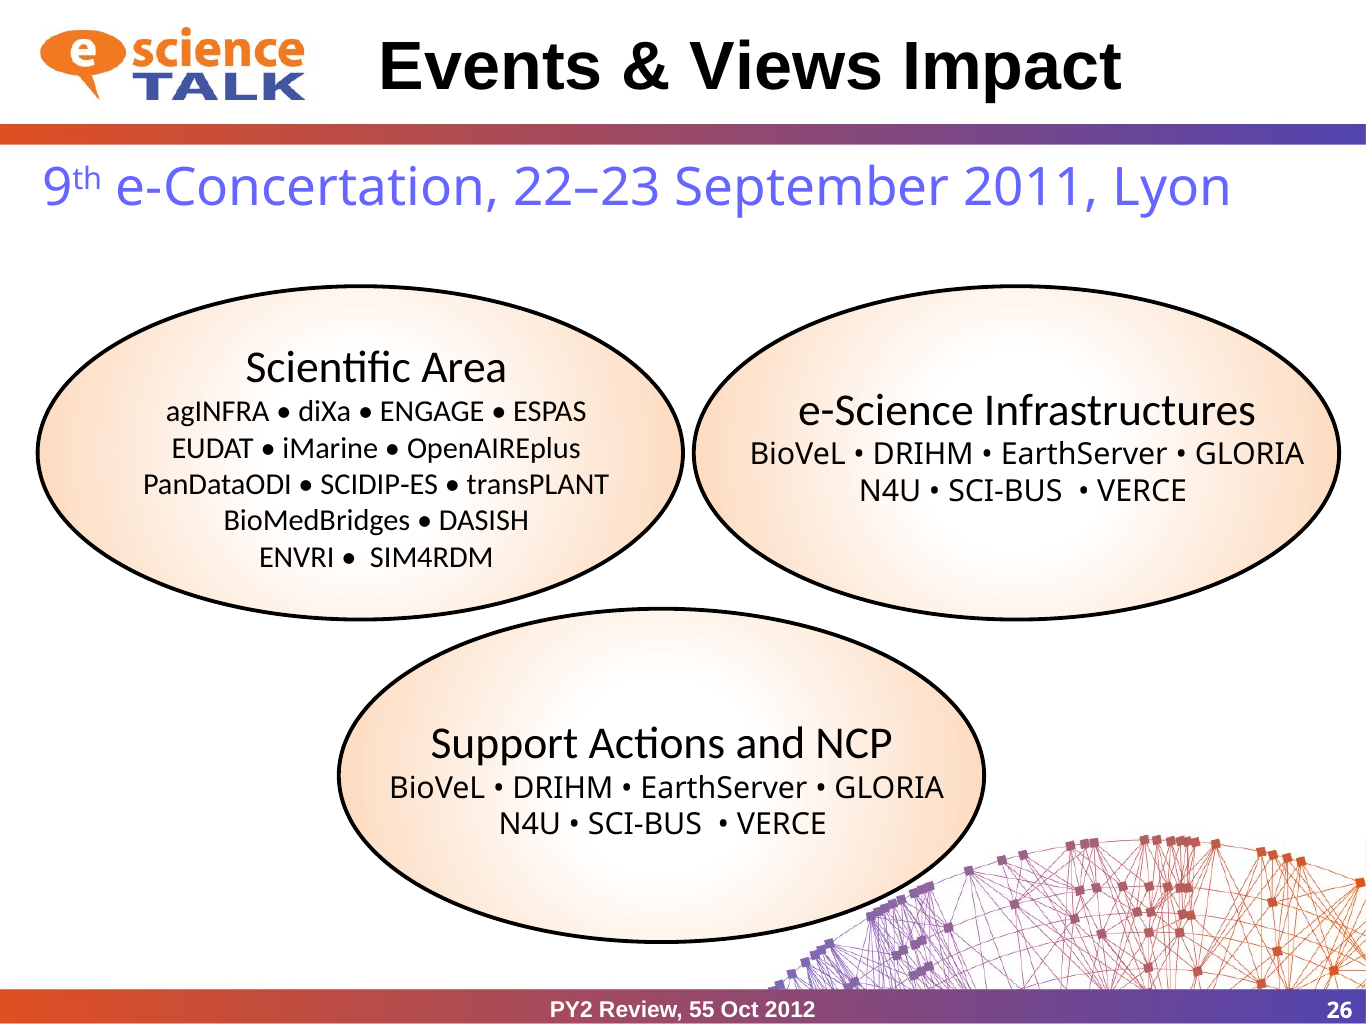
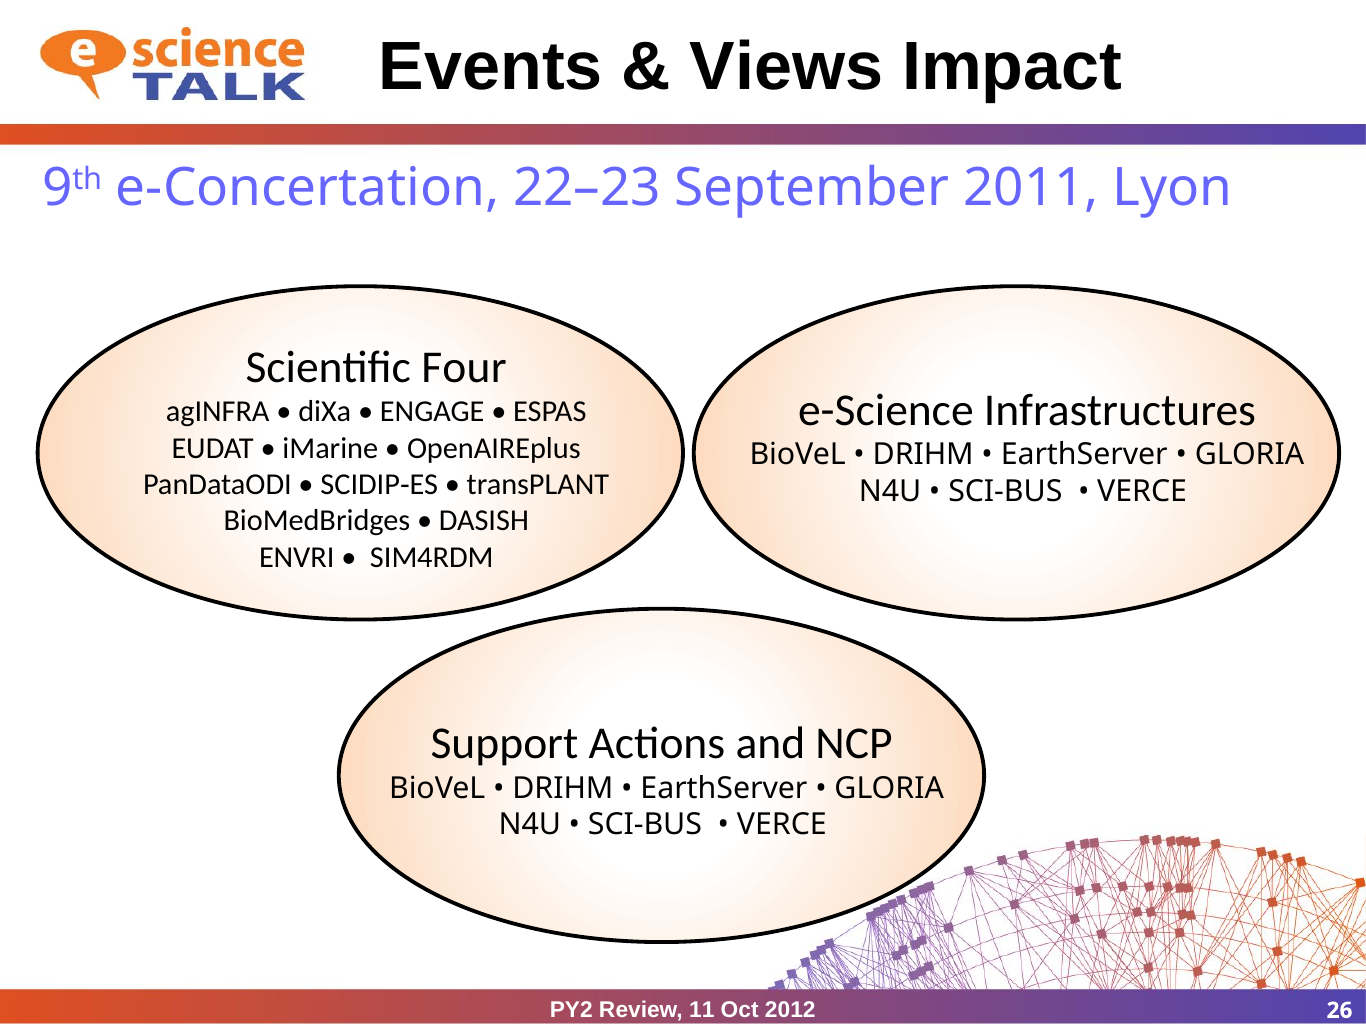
Area: Area -> Four (464, 368)
55: 55 -> 11 (702, 1011)
